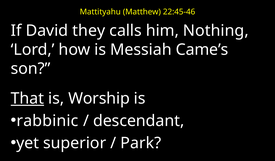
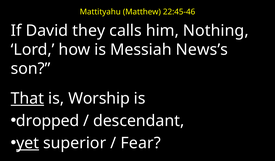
Came’s: Came’s -> News’s (202, 50)
rabbinic: rabbinic -> dropped (48, 121)
yet underline: none -> present (28, 143)
Park: Park -> Fear (141, 143)
